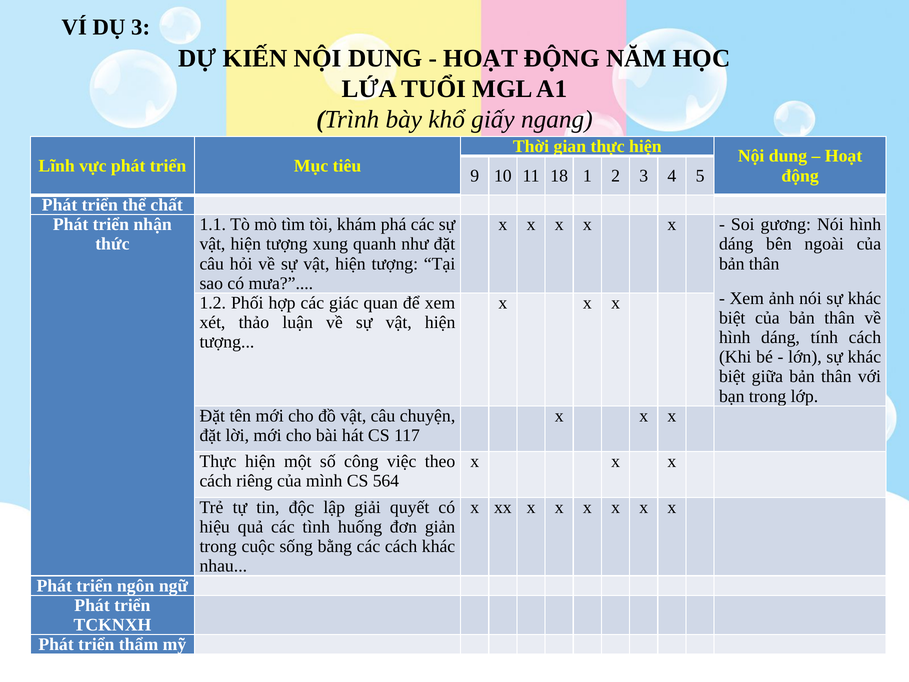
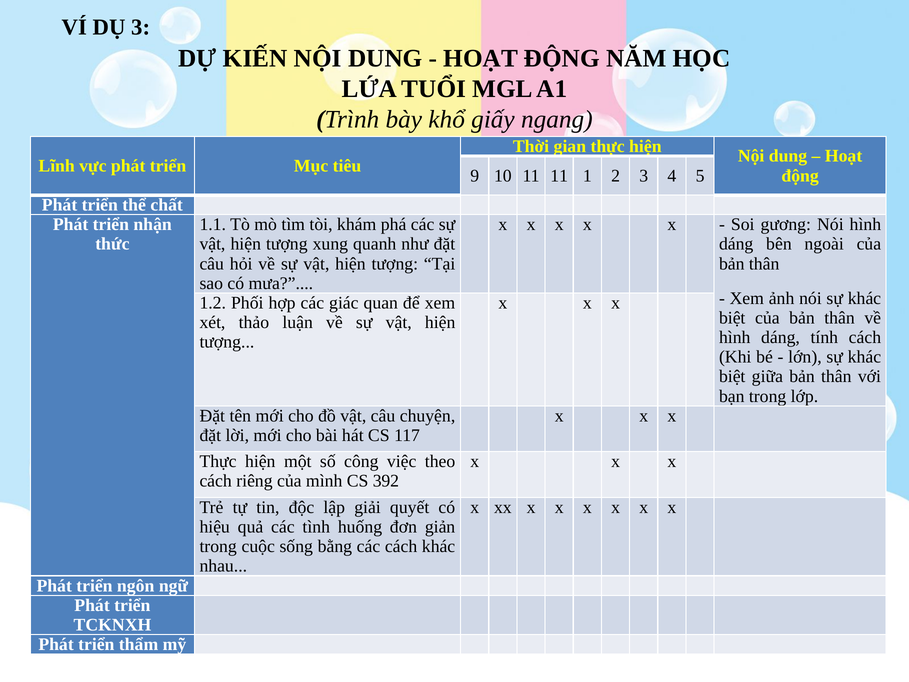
11 18: 18 -> 11 (559, 176)
564: 564 -> 392 (386, 481)
